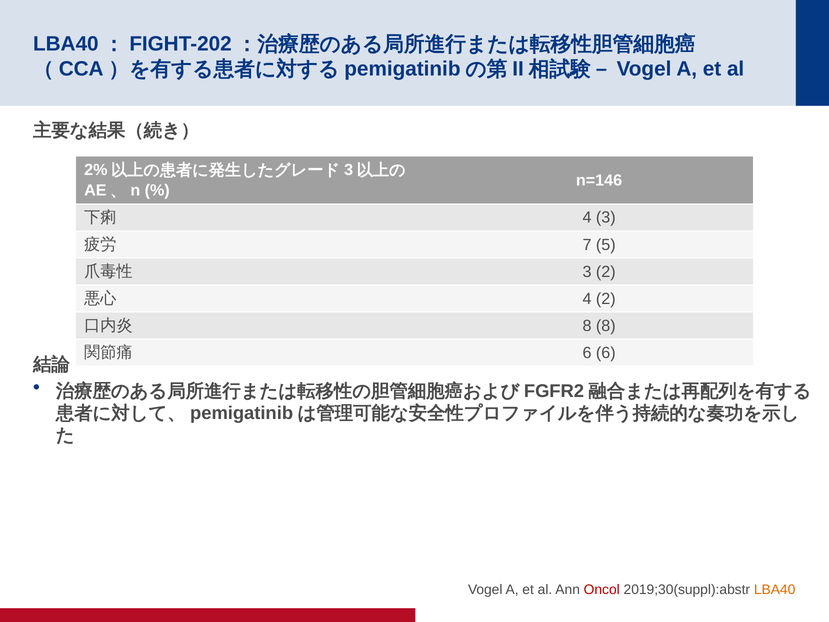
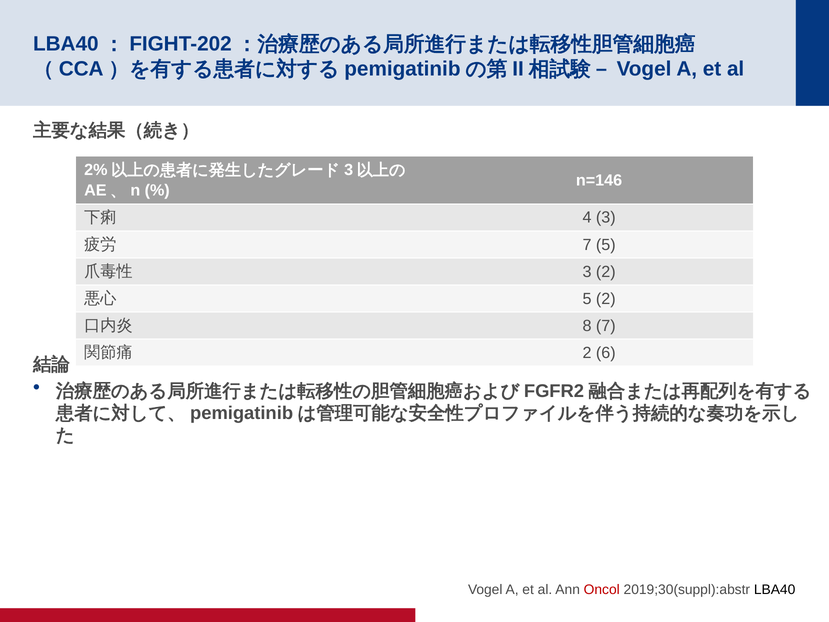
4: 4 -> 5 (587, 299)
8 8: 8 -> 7 (606, 326)
6: 6 -> 2 (587, 353)
LBA40 colour: orange -> black (775, 589)
